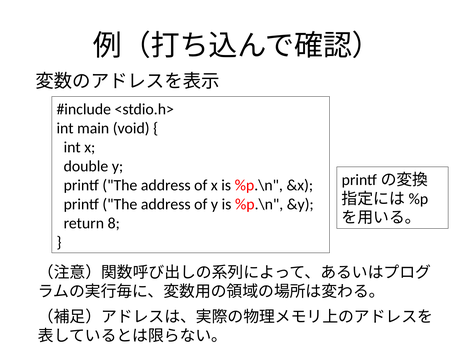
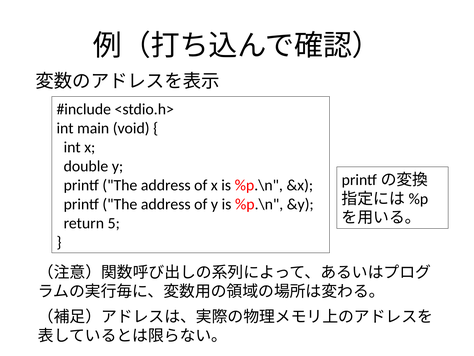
8: 8 -> 5 (114, 223)
